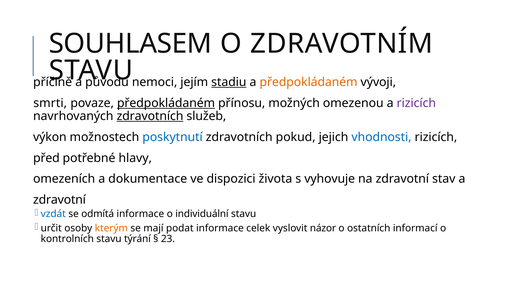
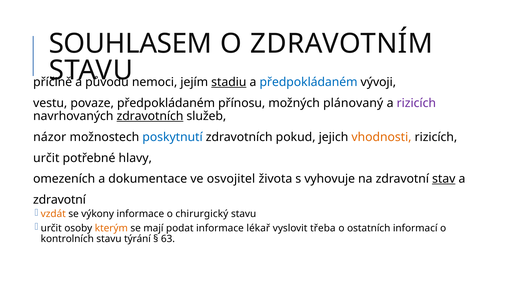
předpokládaném colour: orange -> blue (309, 82)
smrti: smrti -> vestu (50, 103)
předpokládaném underline: present -> none (166, 103)
omezenou: omezenou -> plánovaný (353, 103)
výkon: výkon -> názor (50, 137)
vhodnosti colour: blue -> orange (381, 137)
před: před -> určit (46, 158)
dispozici: dispozici -> osvojitel (231, 179)
stav underline: none -> present (444, 179)
vzdát colour: blue -> orange (53, 214)
odmítá: odmítá -> výkony (98, 214)
individuální: individuální -> chirurgický (202, 214)
celek: celek -> lékař (258, 228)
názor: názor -> třeba (323, 228)
23: 23 -> 63 (168, 239)
